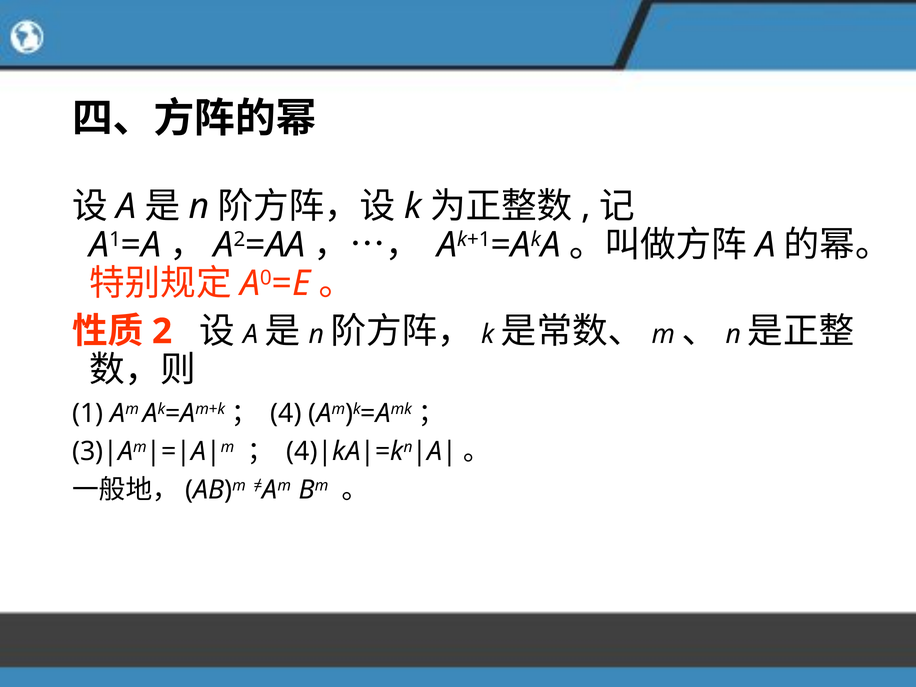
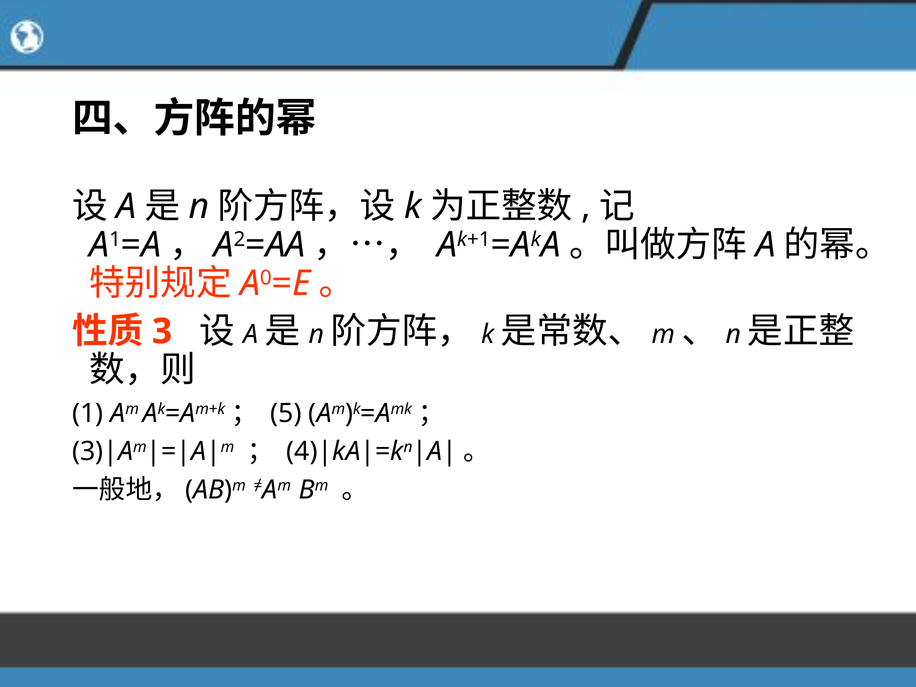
2: 2 -> 3 (162, 331)
4: 4 -> 5 (286, 413)
